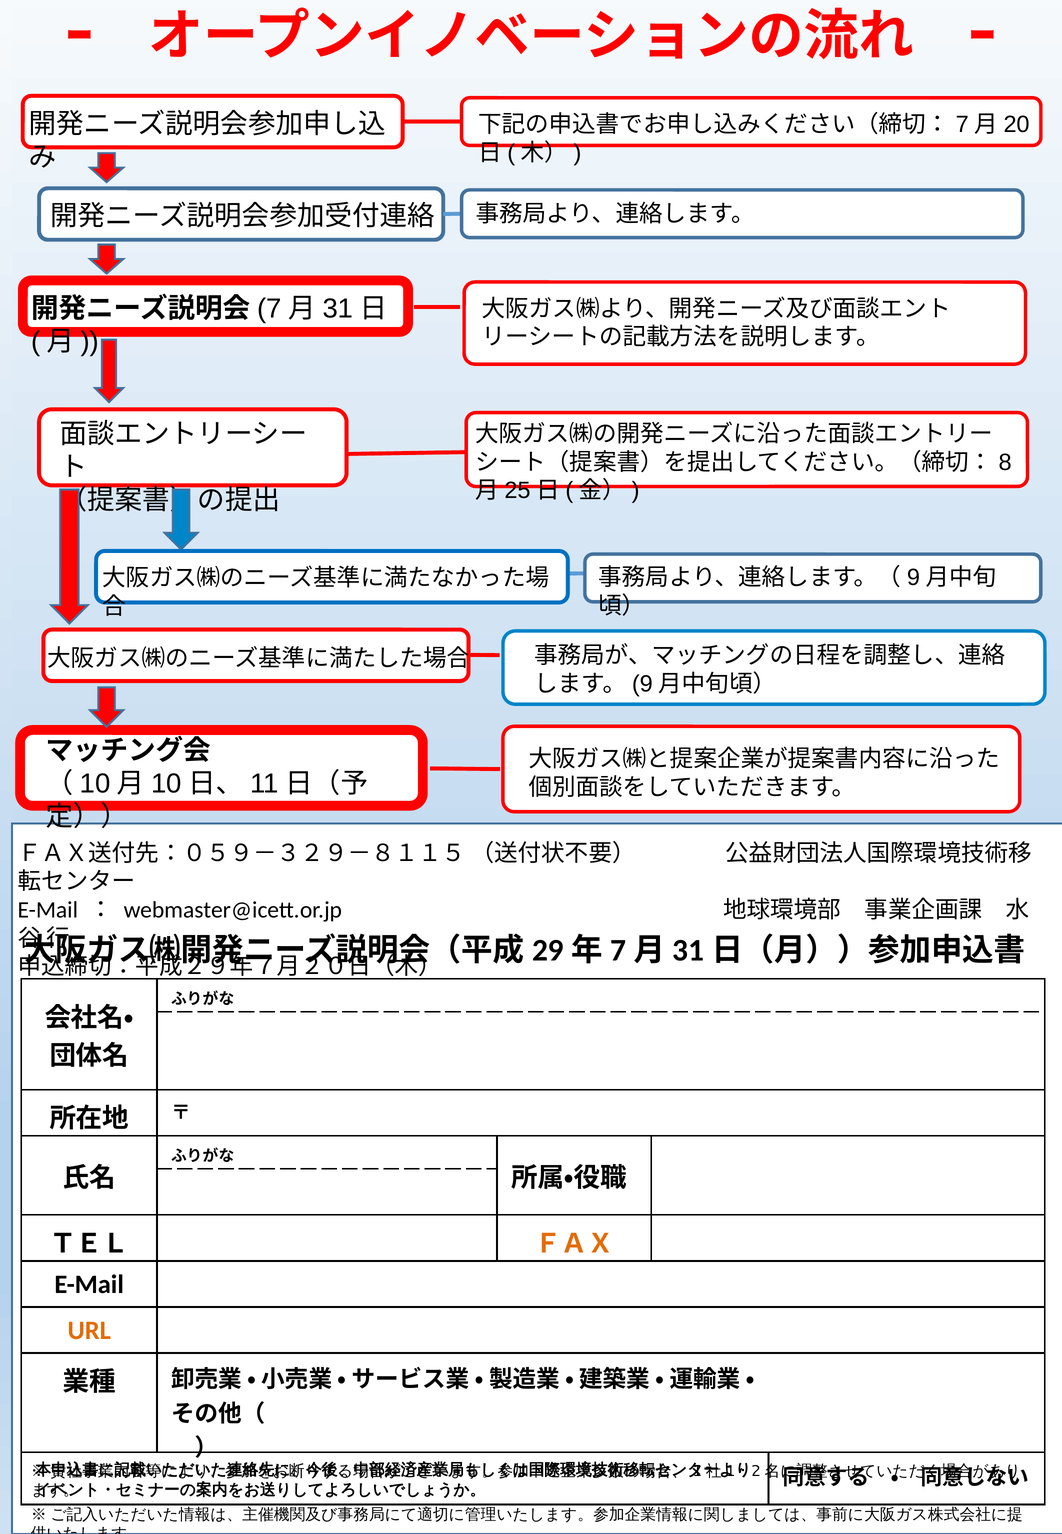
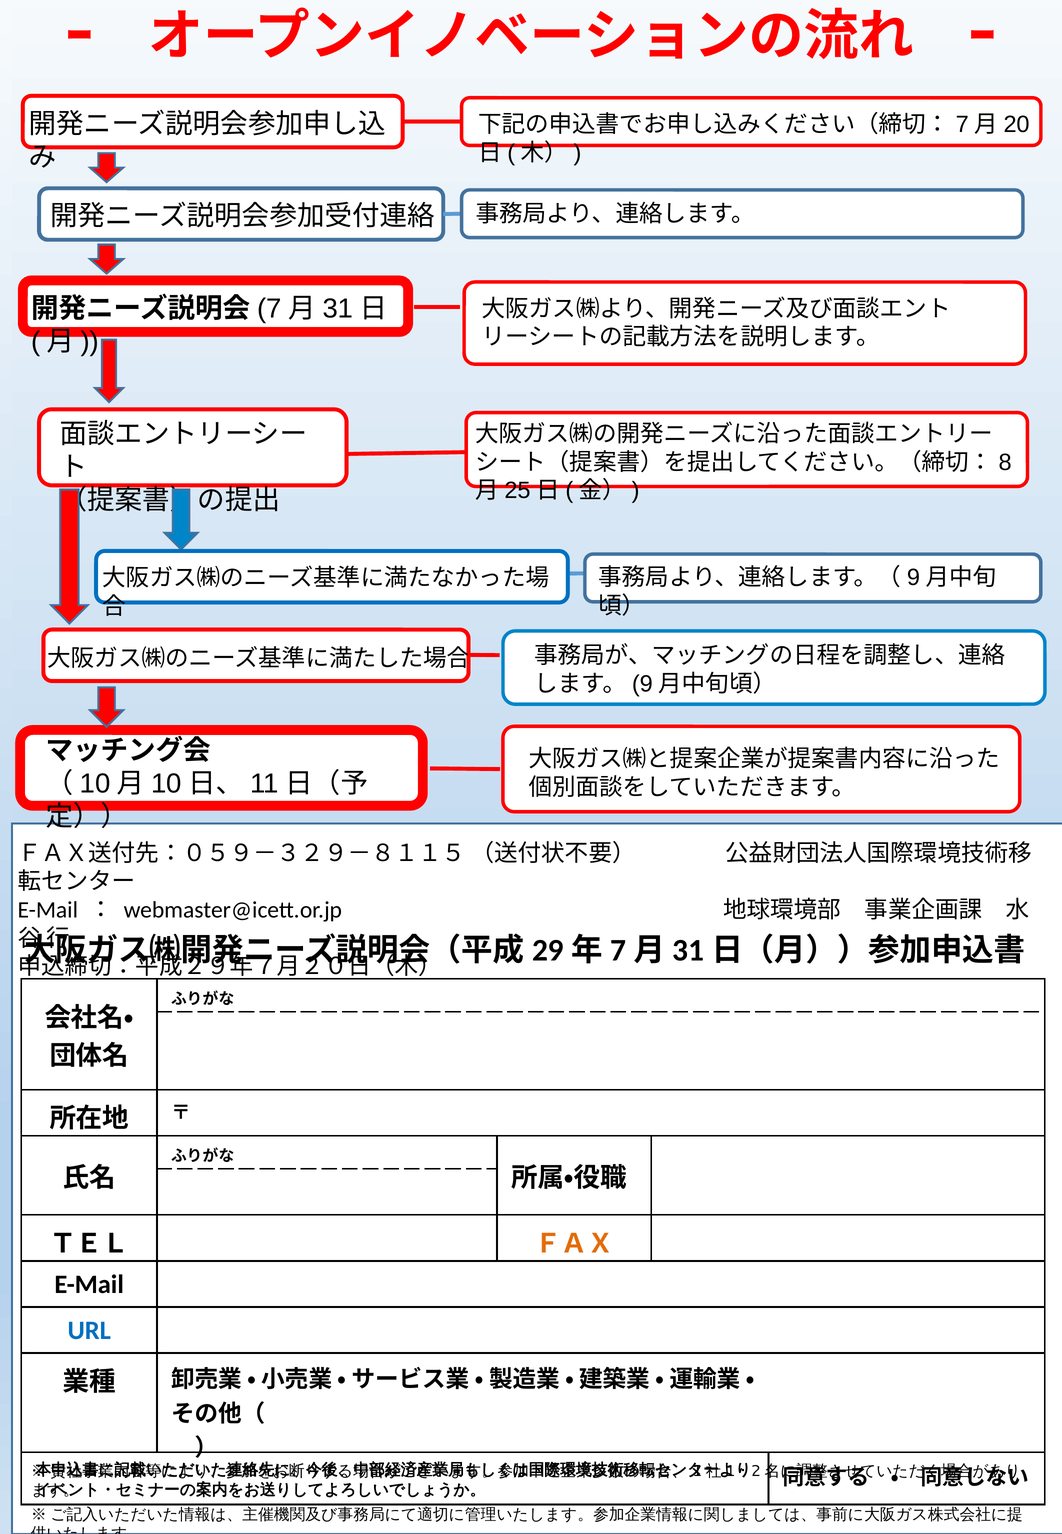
URL colour: orange -> blue (89, 1331)
